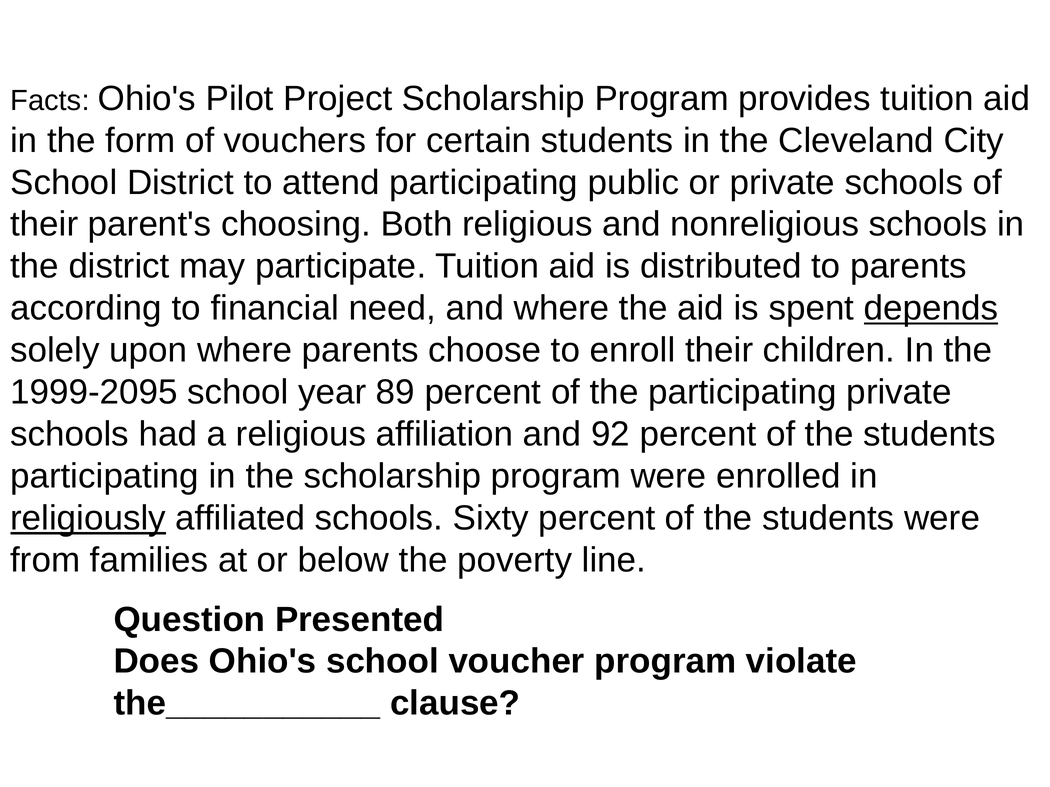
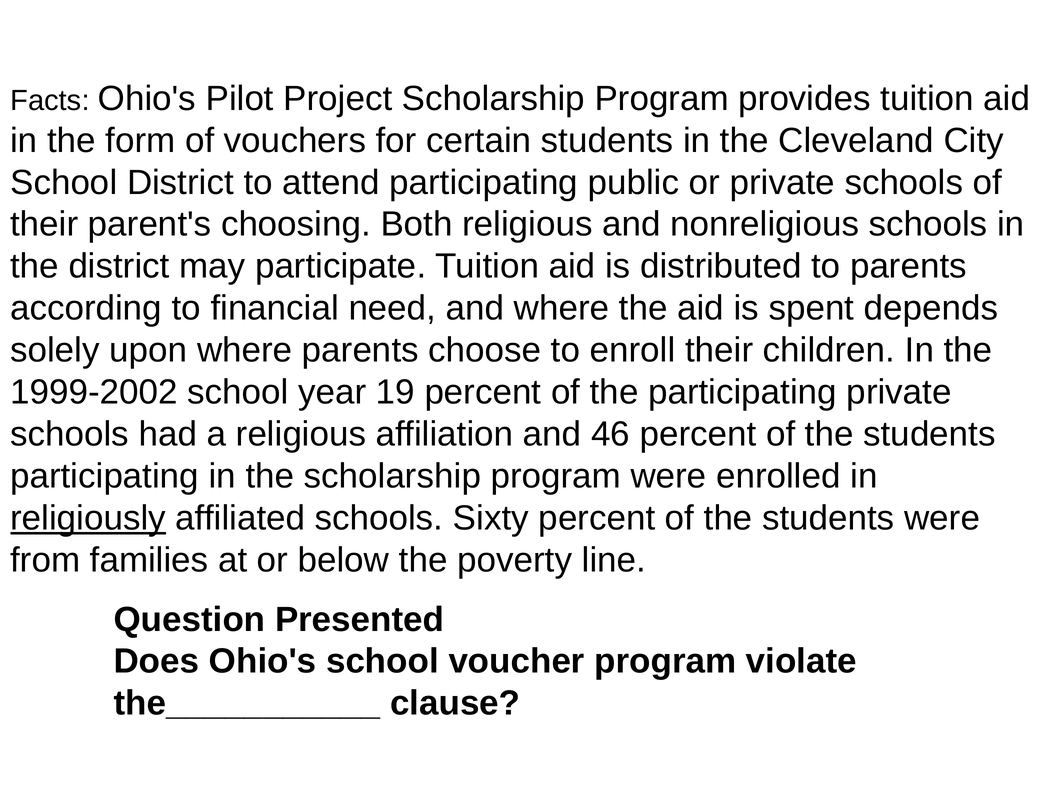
depends underline: present -> none (931, 309)
1999-2095: 1999-2095 -> 1999-2002 (94, 393)
89: 89 -> 19 (395, 393)
92: 92 -> 46 (610, 435)
